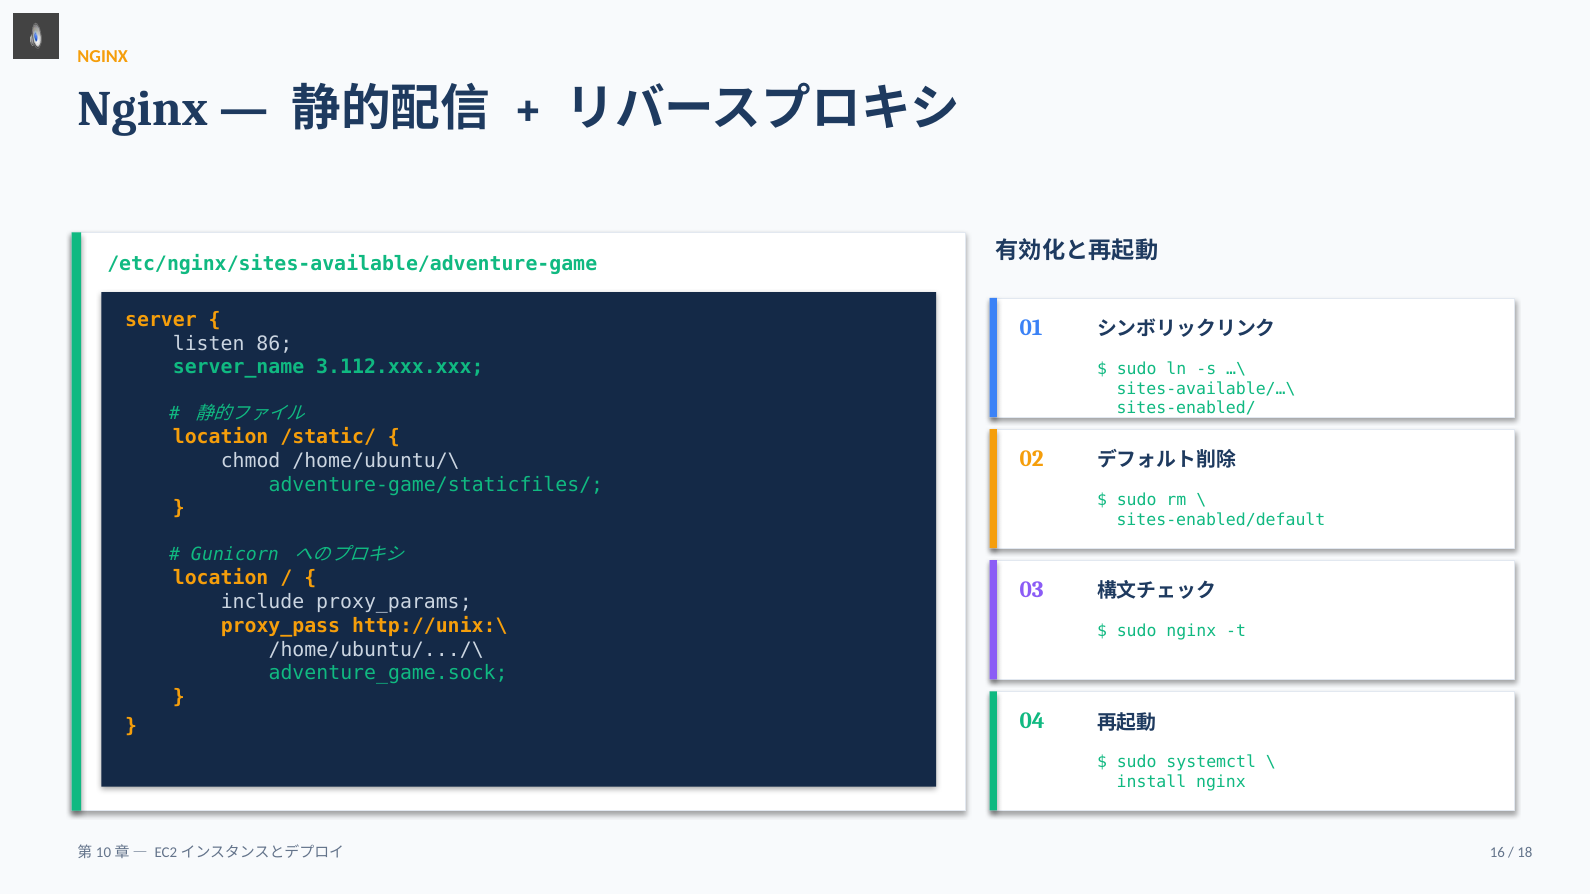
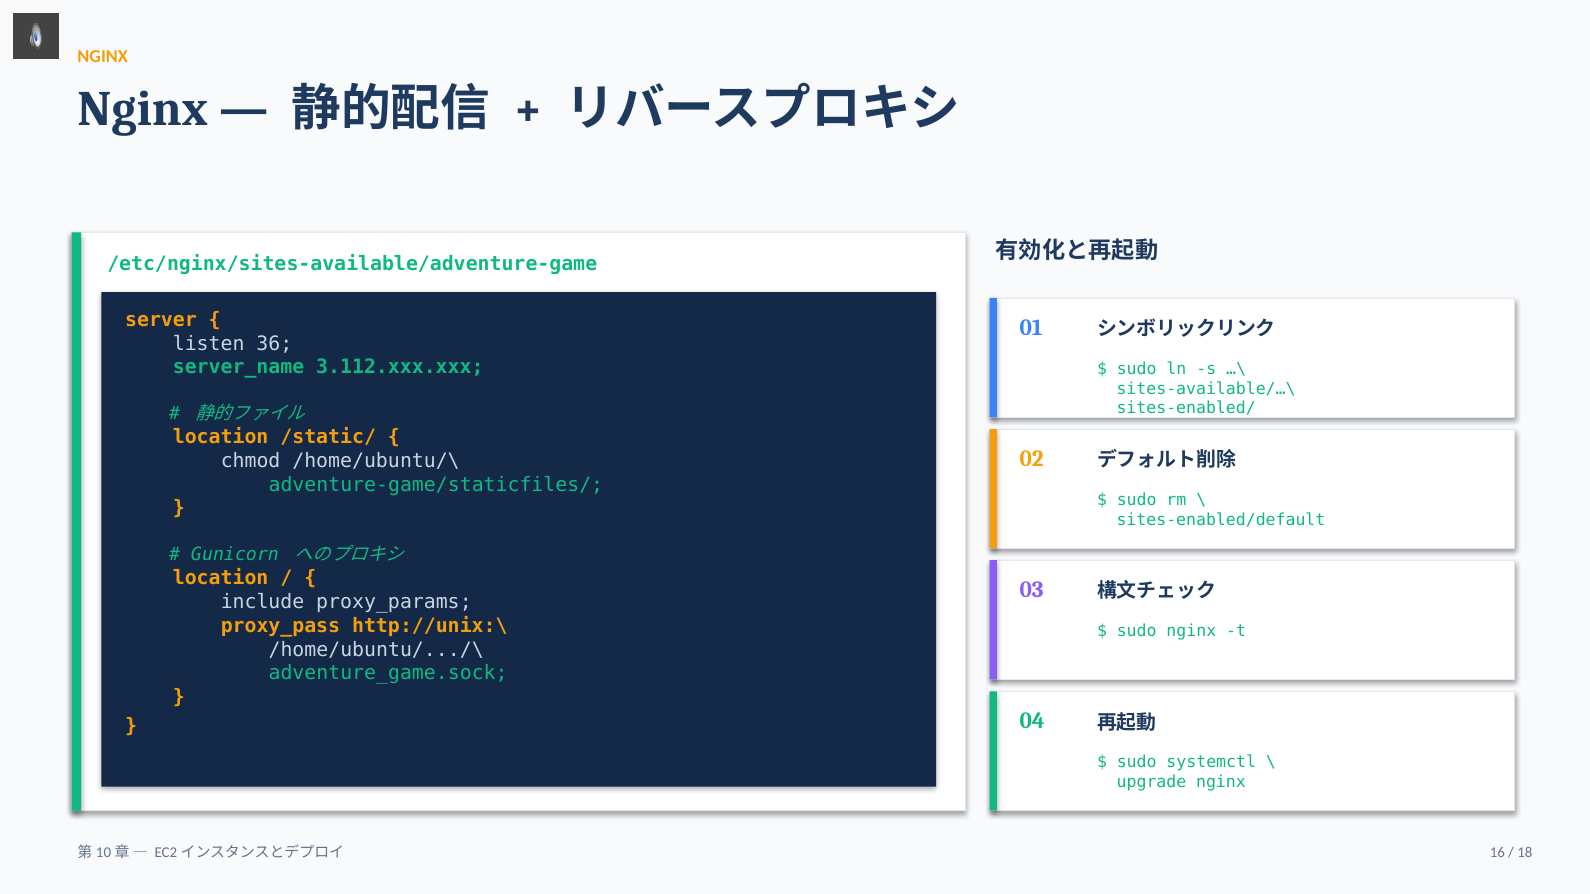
86: 86 -> 36 (274, 344)
install: install -> upgrade (1152, 782)
